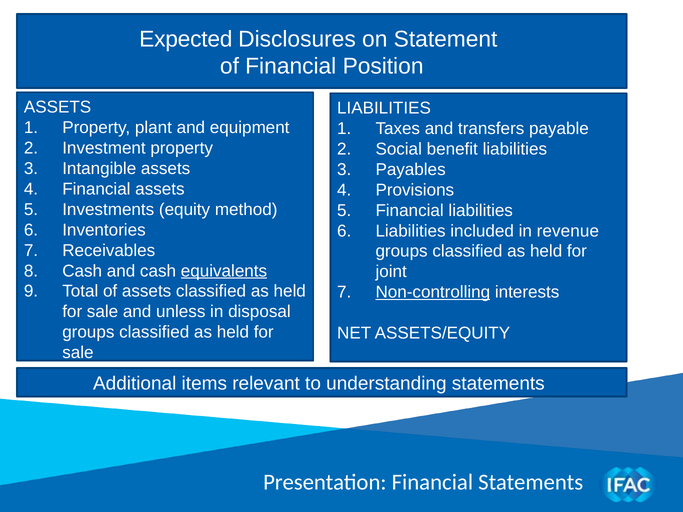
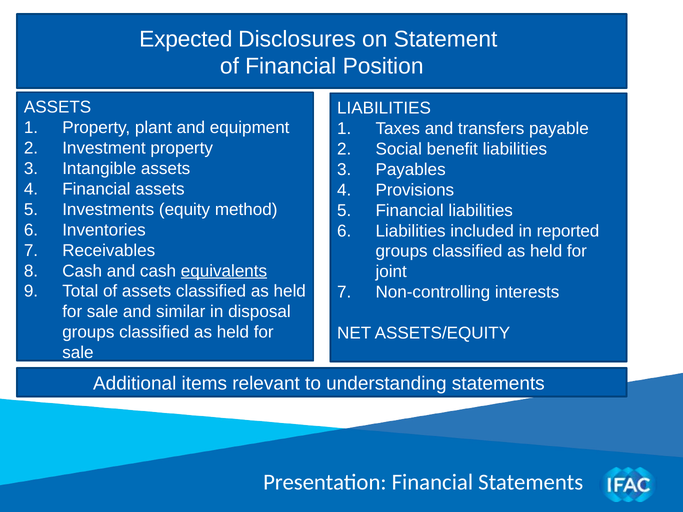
revenue: revenue -> reported (568, 231)
Non-controlling underline: present -> none (433, 292)
unless: unless -> similar (181, 312)
